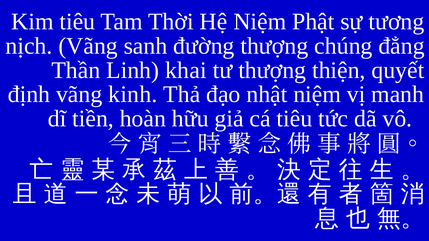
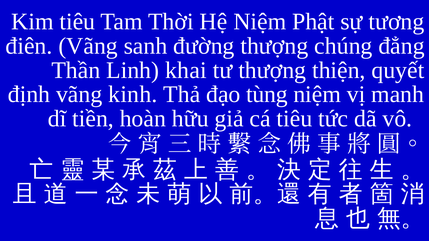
nịch: nịch -> điên (29, 46)
nhật: nhật -> tùng (267, 95)
